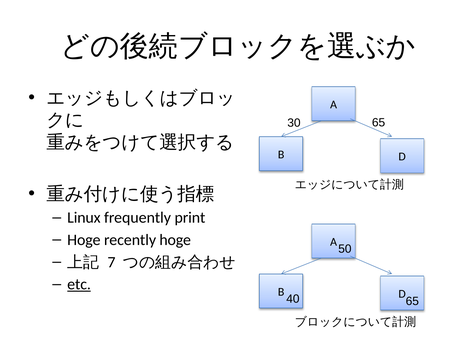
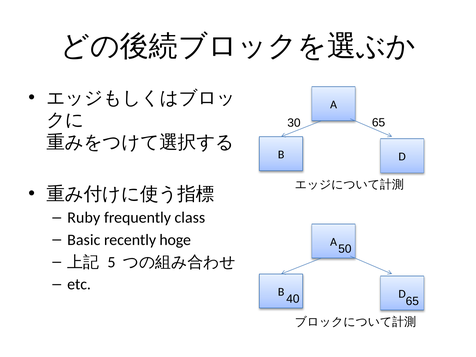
Linux: Linux -> Ruby (84, 218)
print: print -> class (190, 218)
Hoge: Hoge -> Basic (84, 240)
7: 7 -> 5 (111, 262)
etc underline: present -> none (79, 284)
